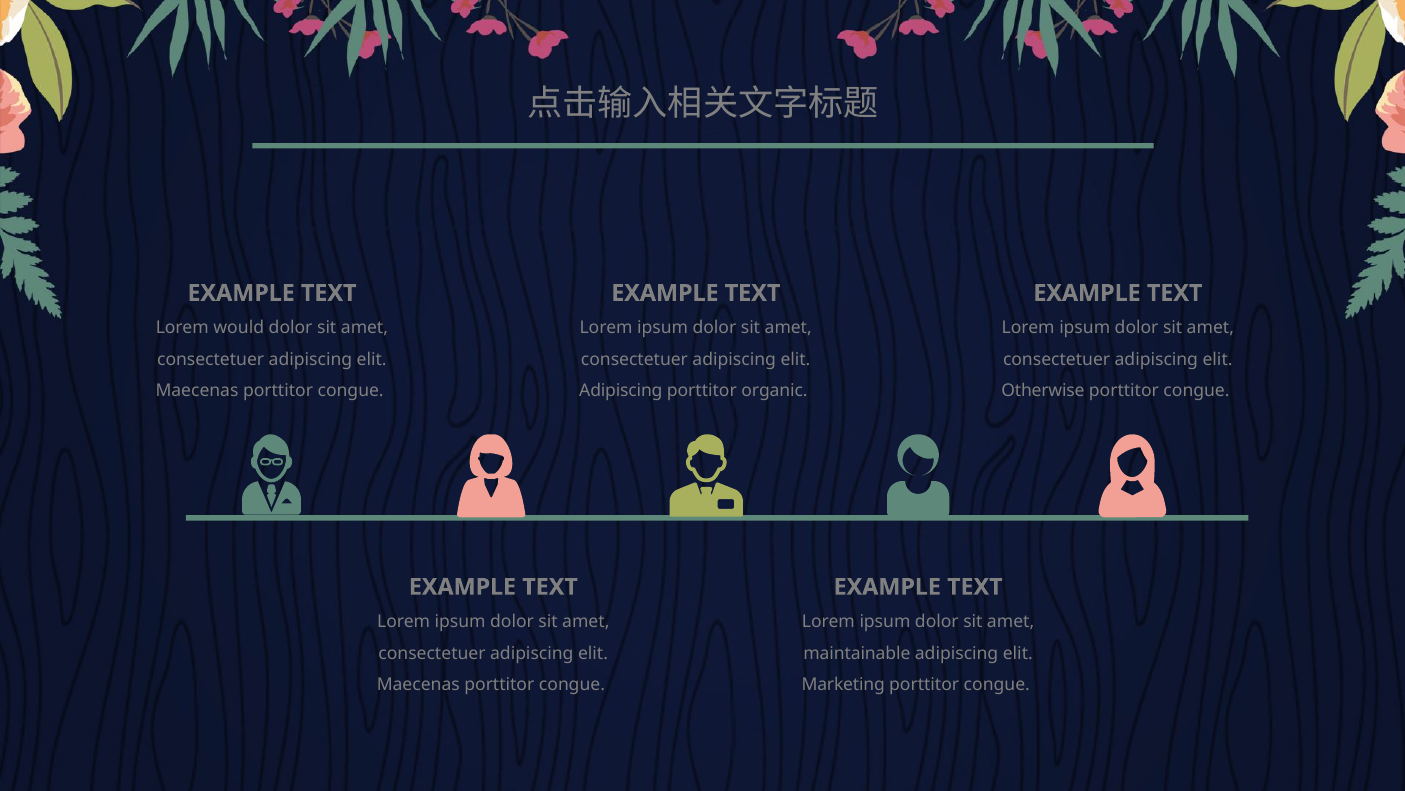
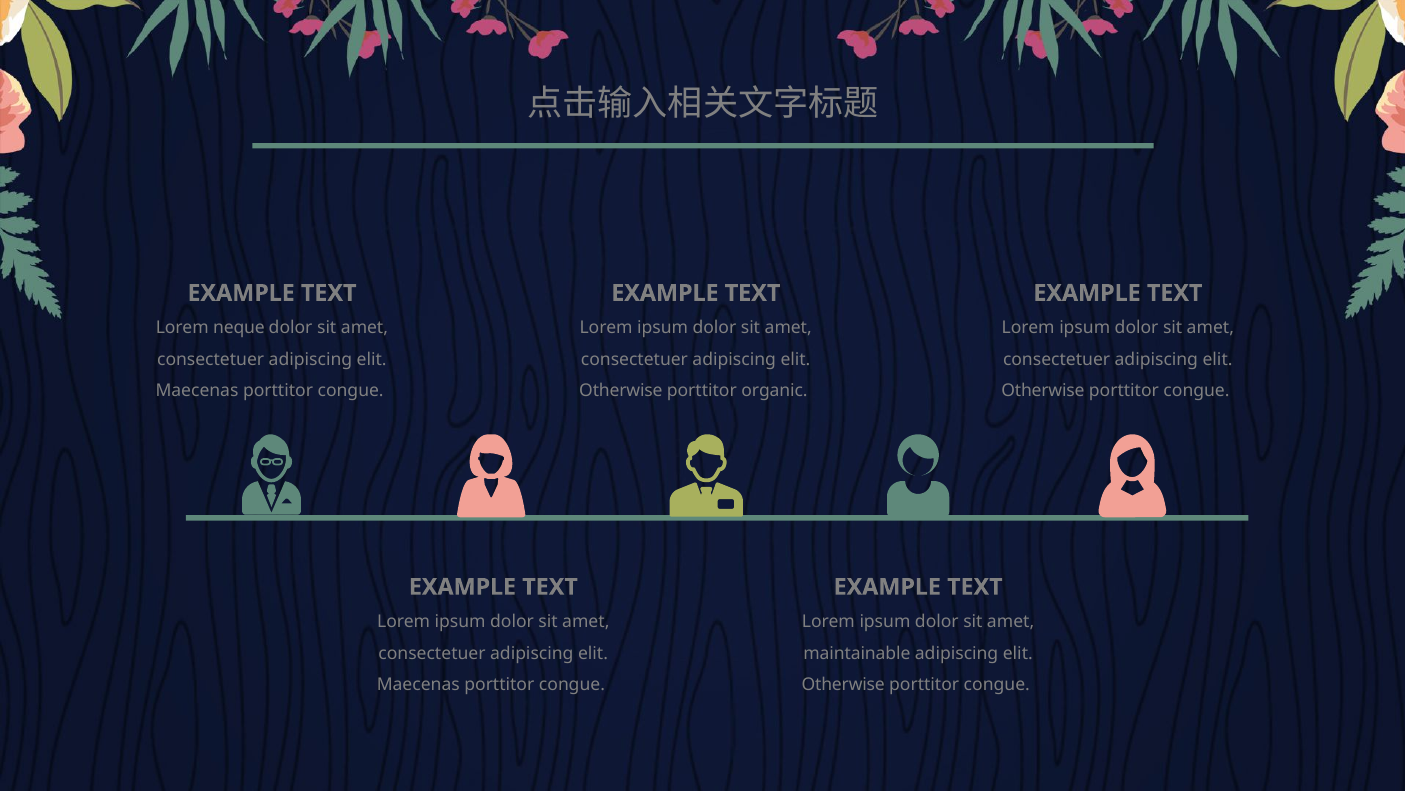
would: would -> neque (239, 328)
Adipiscing: Adipiscing -> Otherwise (621, 391)
Marketing: Marketing -> Otherwise (843, 685)
